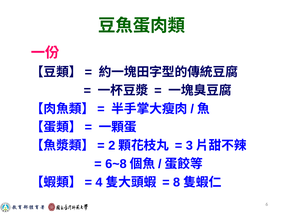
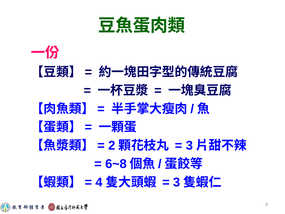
8: 8 -> 3 (177, 182)
